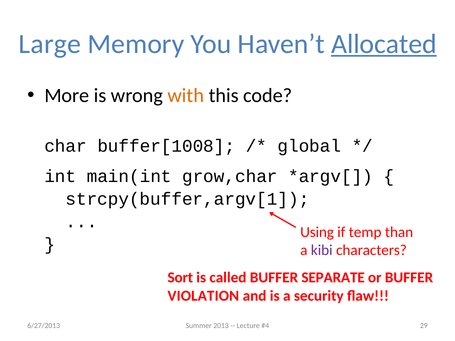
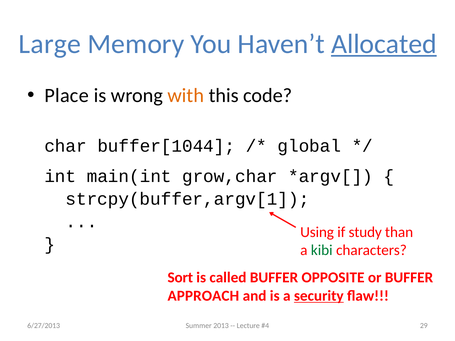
More: More -> Place (67, 95)
buffer[1008: buffer[1008 -> buffer[1044 (166, 146)
temp: temp -> study (365, 232)
kibi colour: purple -> green (322, 251)
SEPARATE: SEPARATE -> OPPOSITE (333, 278)
VIOLATION: VIOLATION -> APPROACH (203, 296)
security underline: none -> present (319, 296)
